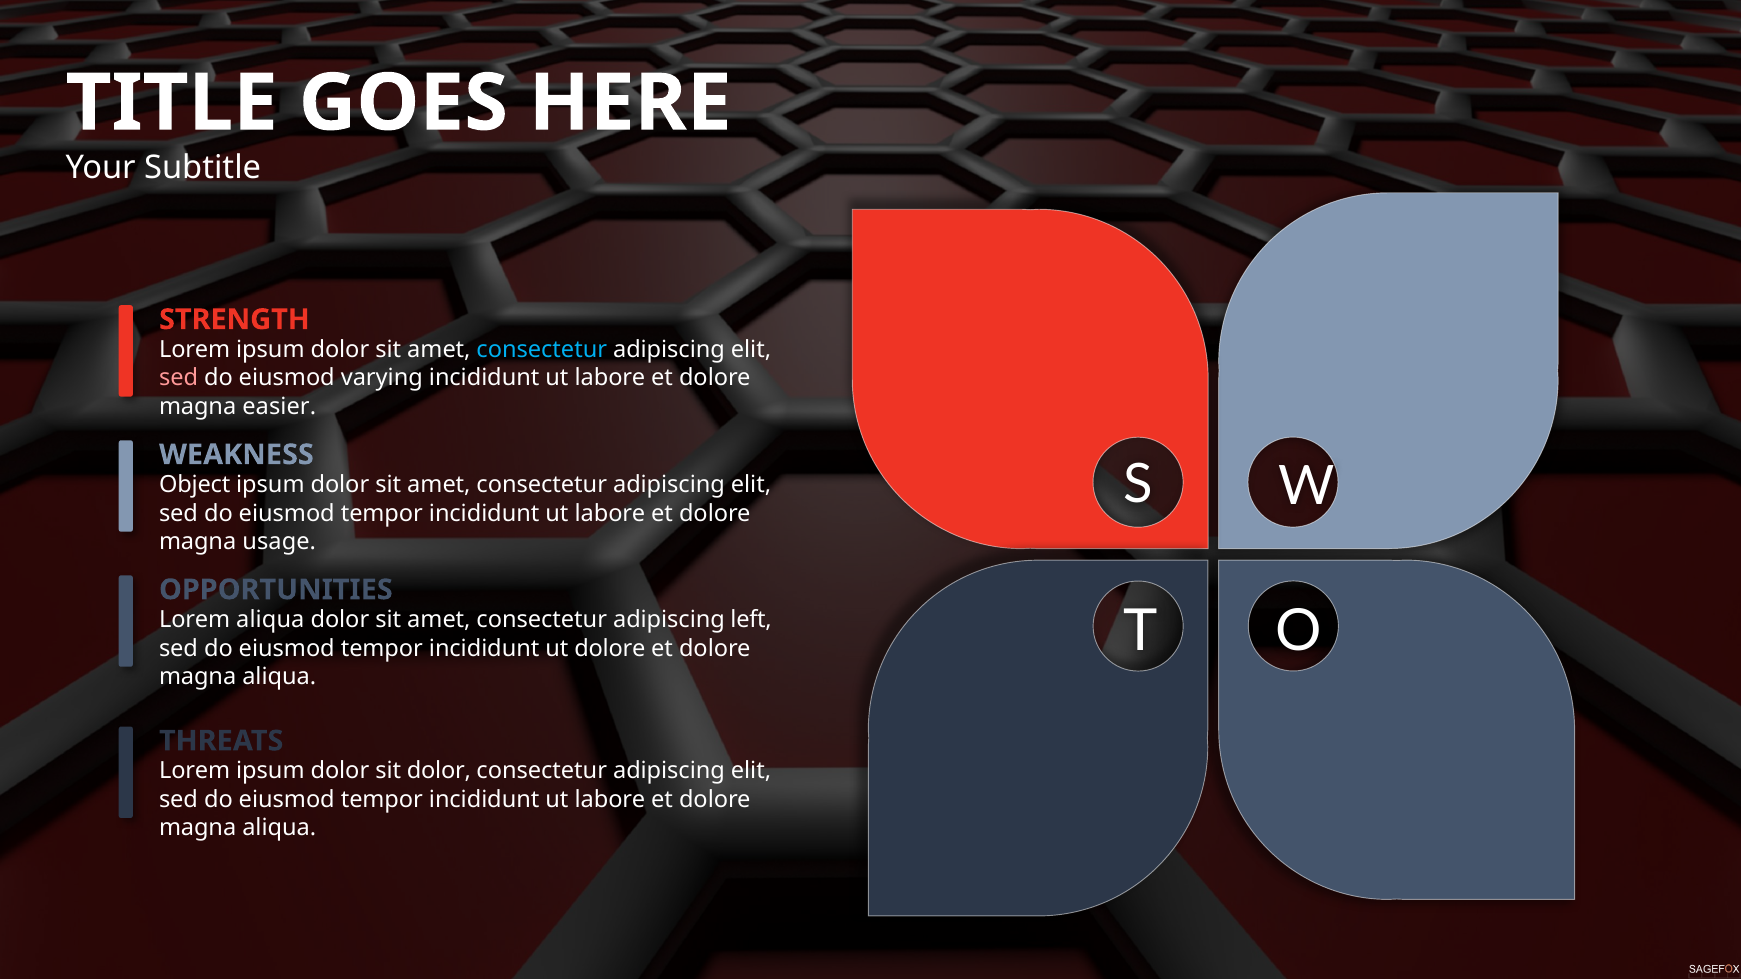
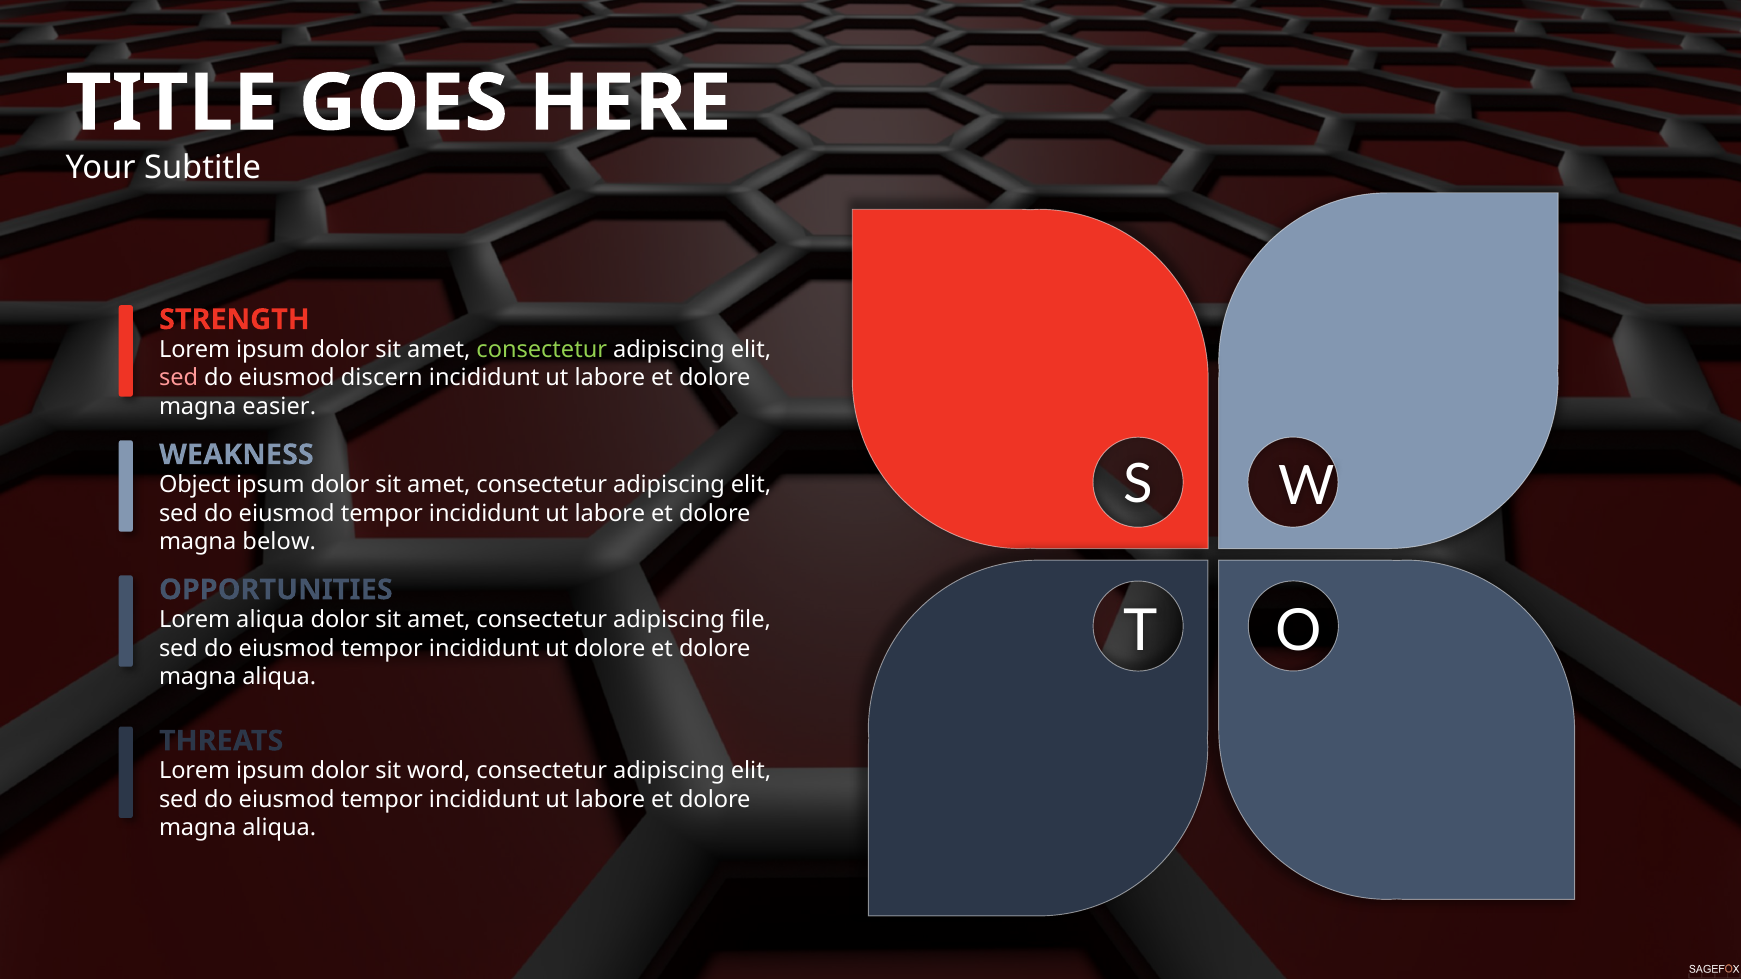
consectetur colour: light blue -> light green (542, 350)
varying: varying -> discern (382, 378)
usage: usage -> below (279, 542)
left: left -> file (751, 620)
sit dolor: dolor -> word (439, 771)
